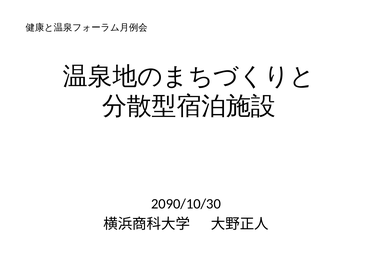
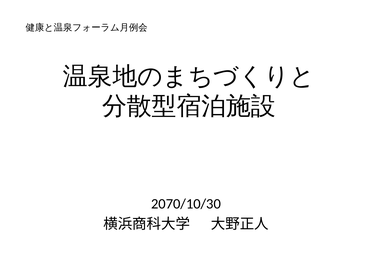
2090/10/30: 2090/10/30 -> 2070/10/30 (186, 204)
